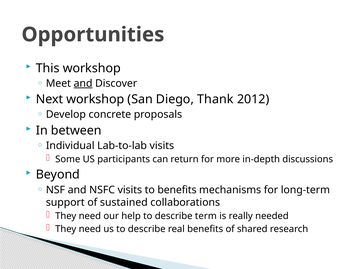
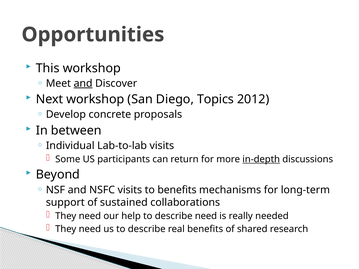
Thank: Thank -> Topics (216, 99)
in-depth underline: none -> present (261, 159)
describe term: term -> need (206, 216)
